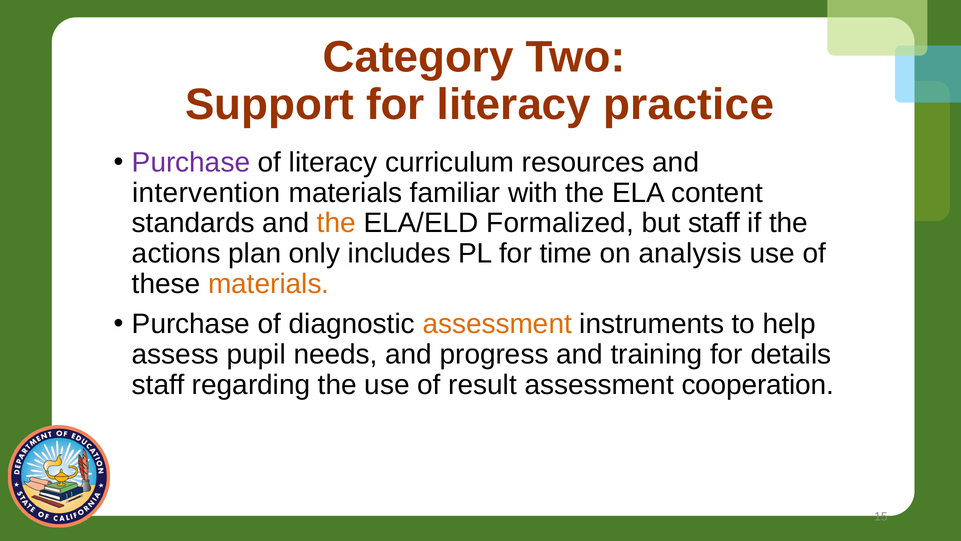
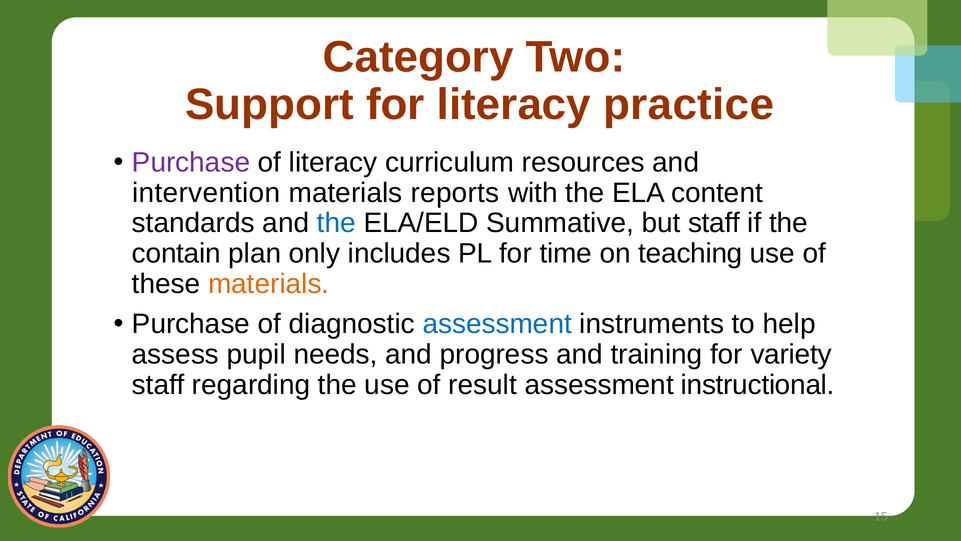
familiar: familiar -> reports (455, 193)
the colour: orange -> blue (336, 223)
Formalized: Formalized -> Summative (560, 223)
actions: actions -> contain (176, 253)
analysis: analysis -> teaching (690, 253)
assessment colour: orange -> blue (497, 324)
details: details -> variety (791, 354)
cooperation: cooperation -> instructional (758, 384)
